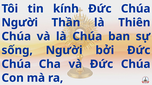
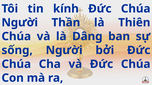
là Chúa: Chúa -> Dâng (87, 37)
